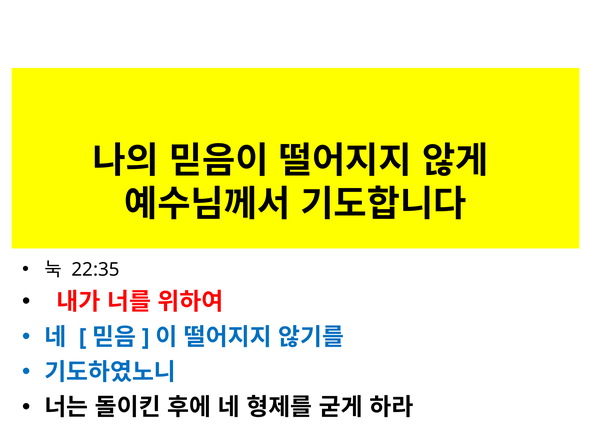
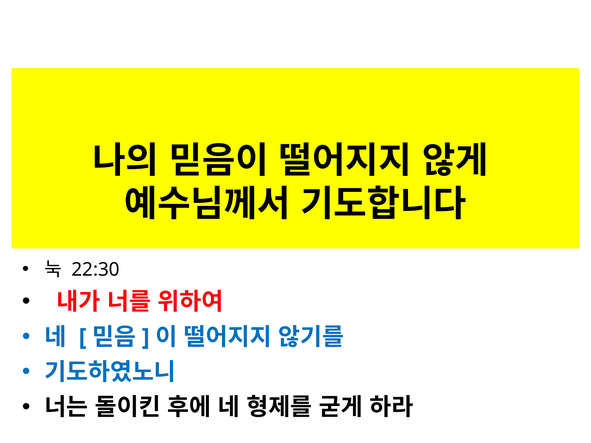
22:35: 22:35 -> 22:30 (96, 270)
